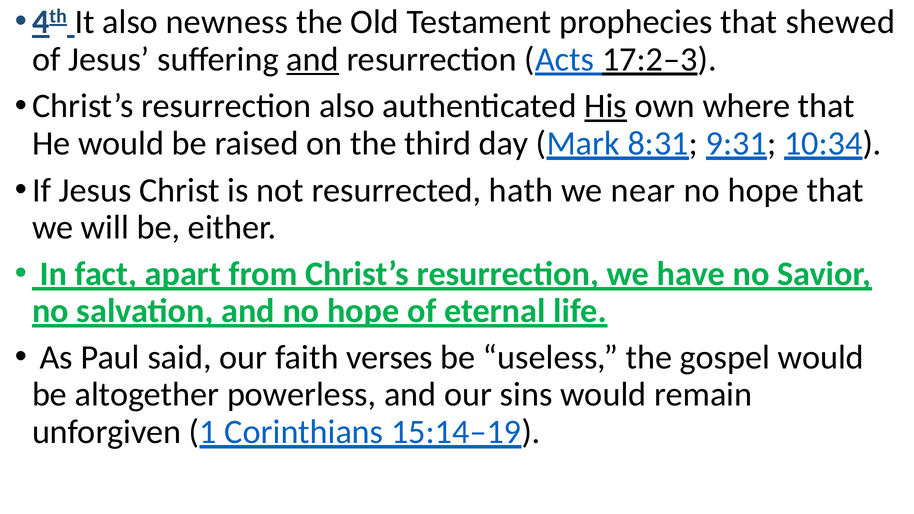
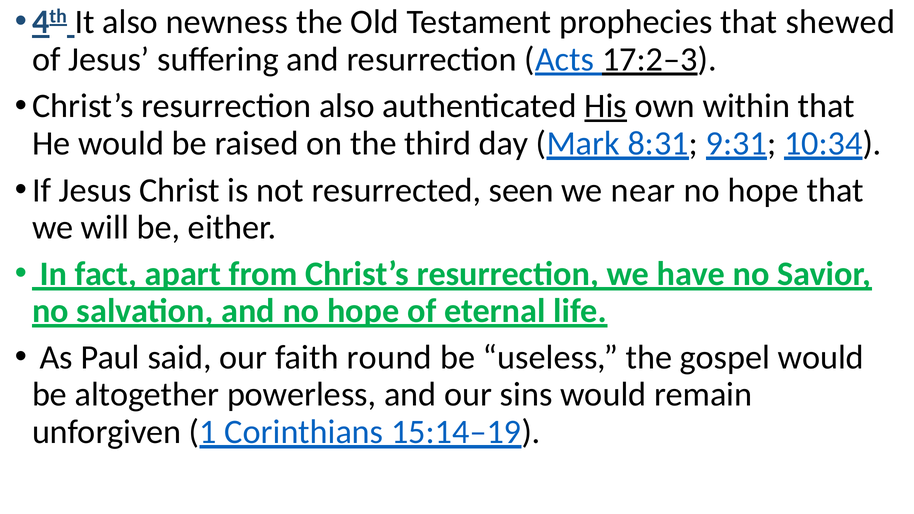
and underline: present -> none (313, 59)
where: where -> within (746, 106)
hath: hath -> seen (521, 190)
verses: verses -> round (389, 358)
